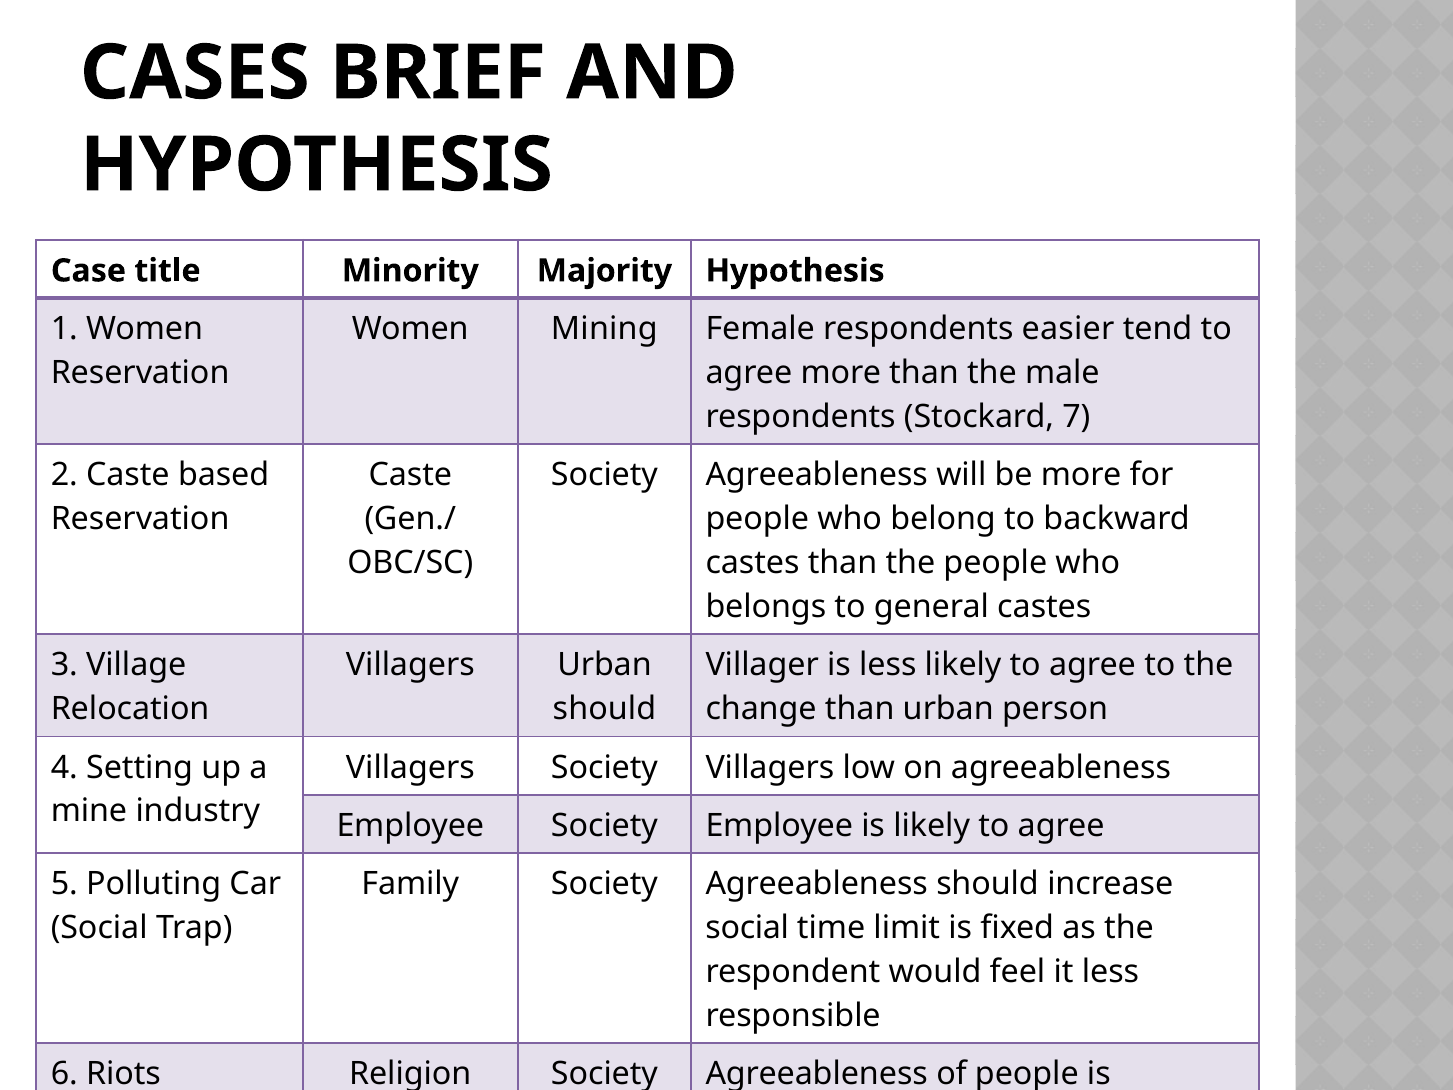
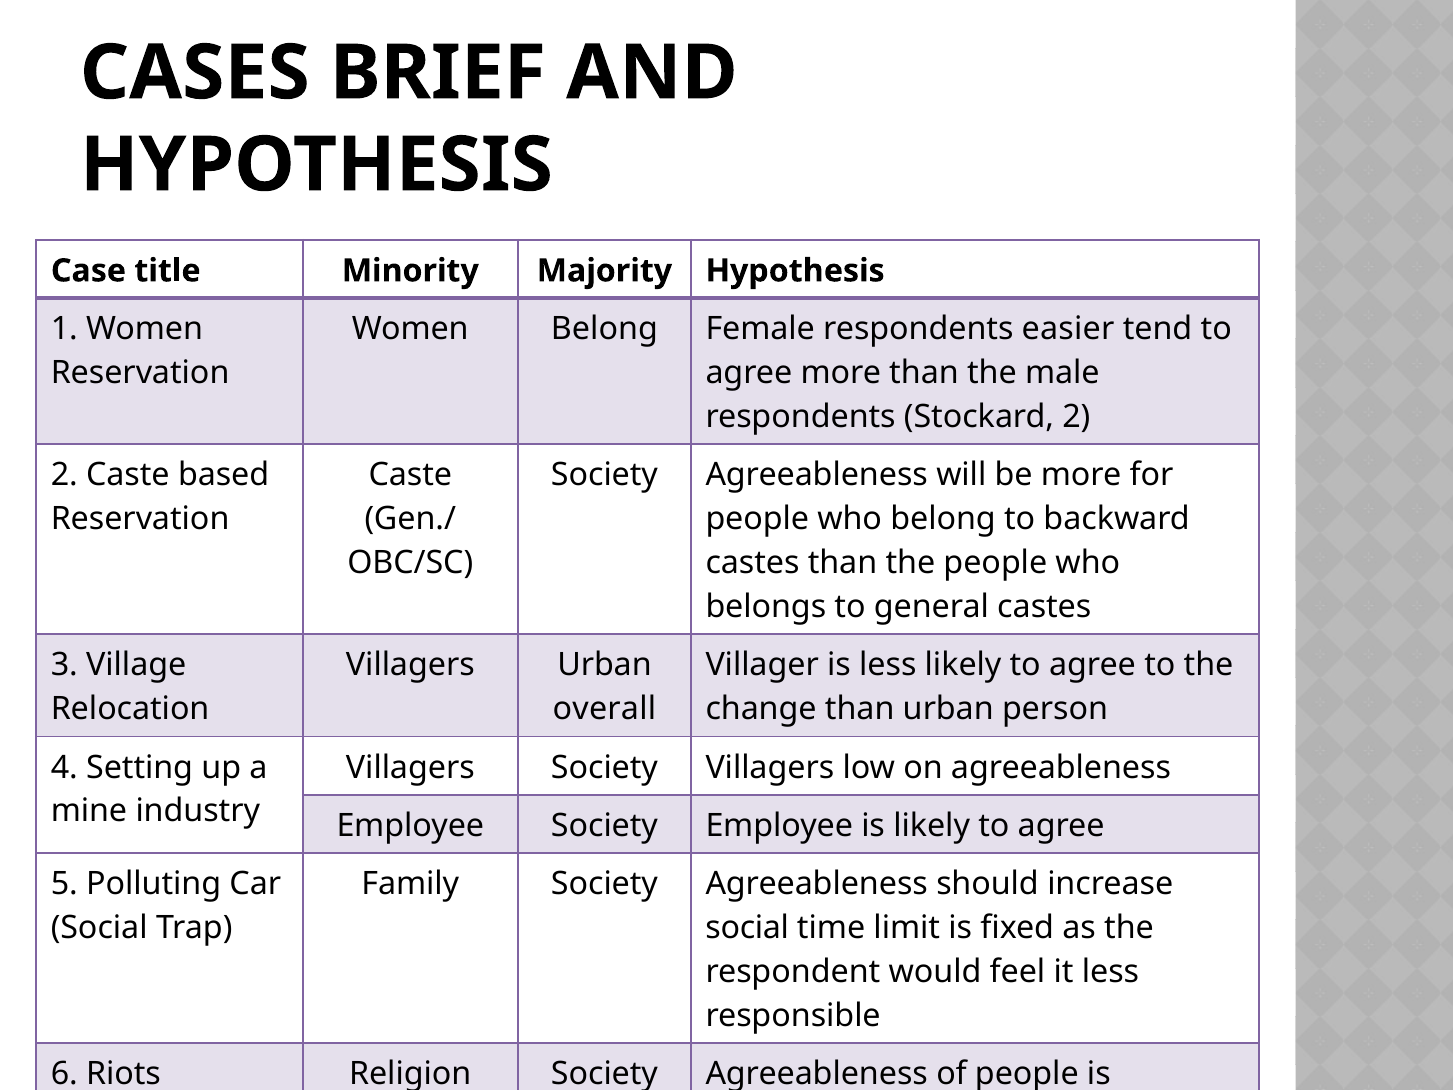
Women Mining: Mining -> Belong (604, 329)
Stockard 7: 7 -> 2 (1076, 417)
should: should -> overall (604, 709)
